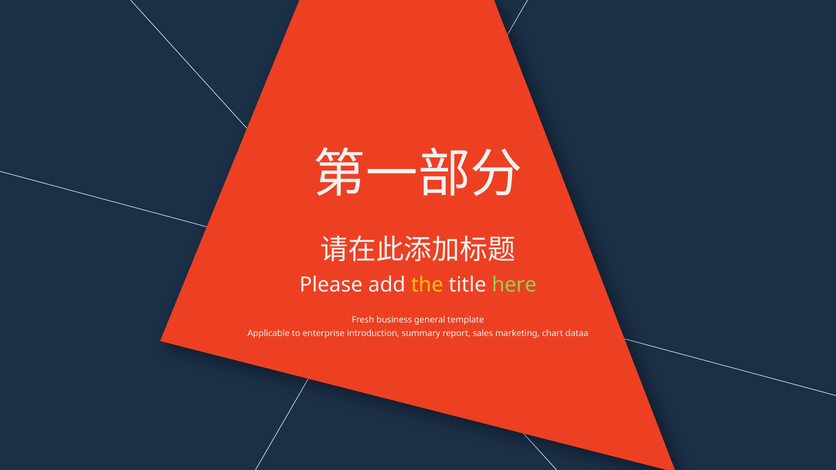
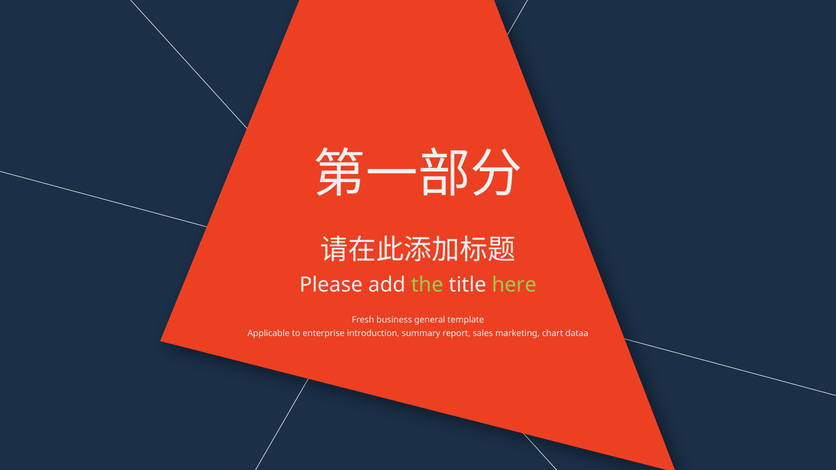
the colour: yellow -> light green (427, 285)
